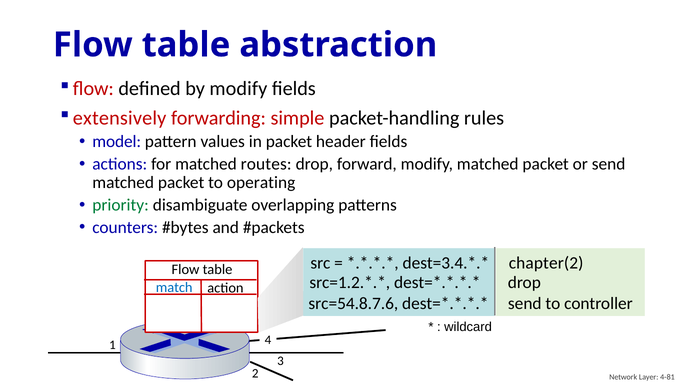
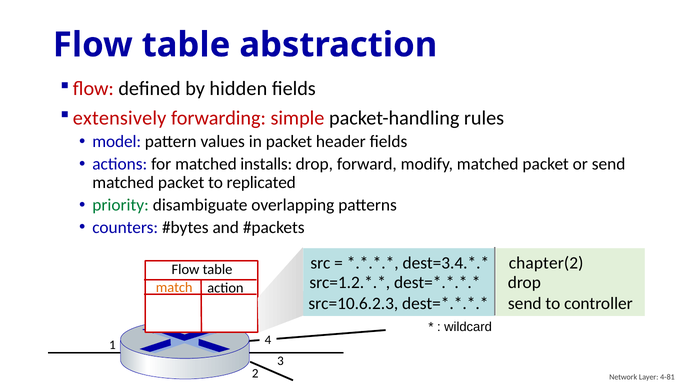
by modify: modify -> hidden (238, 89)
routes: routes -> installs (266, 164)
operating: operating -> replicated (261, 183)
match colour: blue -> orange (174, 288)
src=54.8.7.6: src=54.8.7.6 -> src=10.6.2.3 (353, 303)
